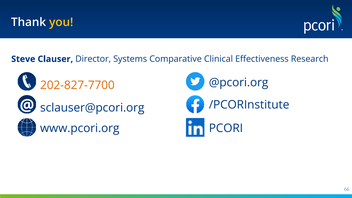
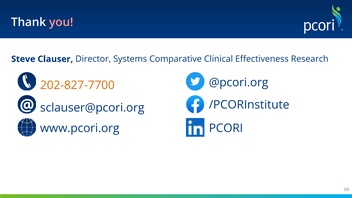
you colour: yellow -> pink (61, 22)
